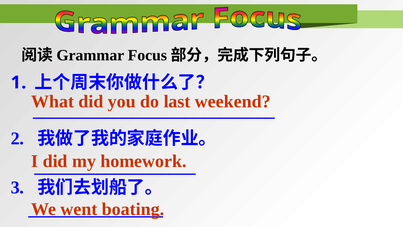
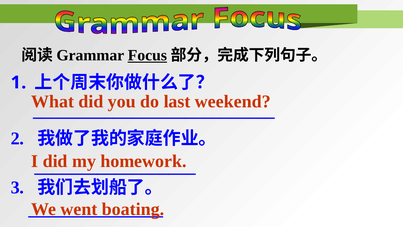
Focus underline: none -> present (147, 55)
